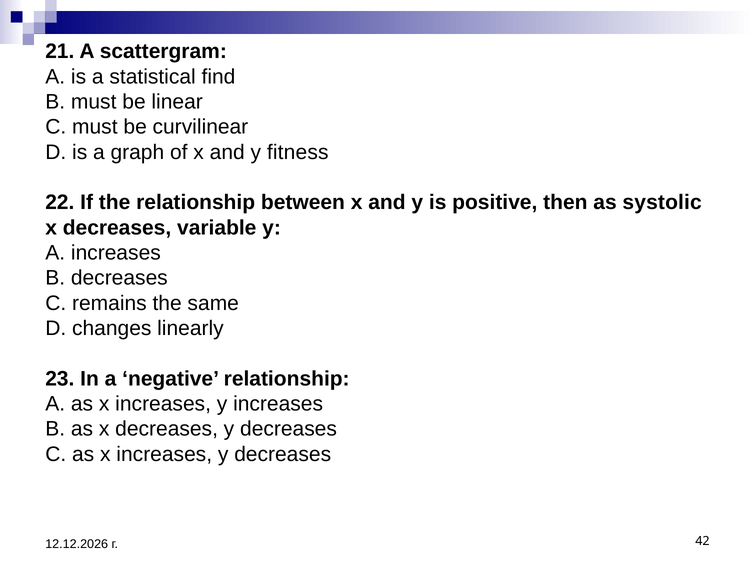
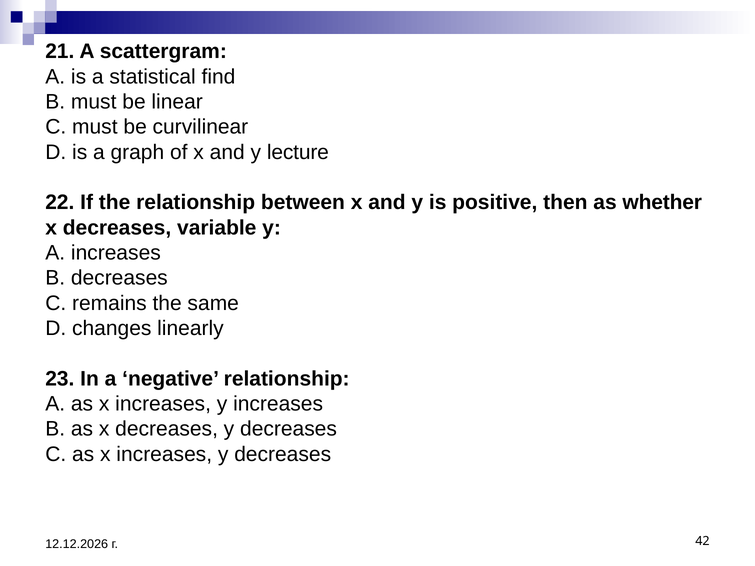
fitness: fitness -> lecture (298, 152)
systolic: systolic -> whether (662, 203)
